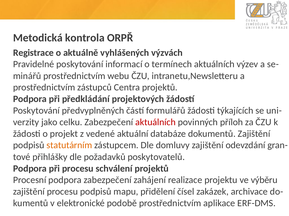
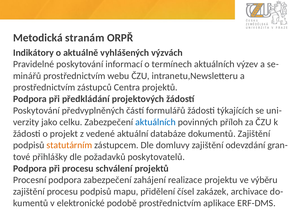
kontrola: kontrola -> stranám (85, 38)
Registrace: Registrace -> Indikátory (33, 53)
aktuálních colour: red -> blue (155, 123)
